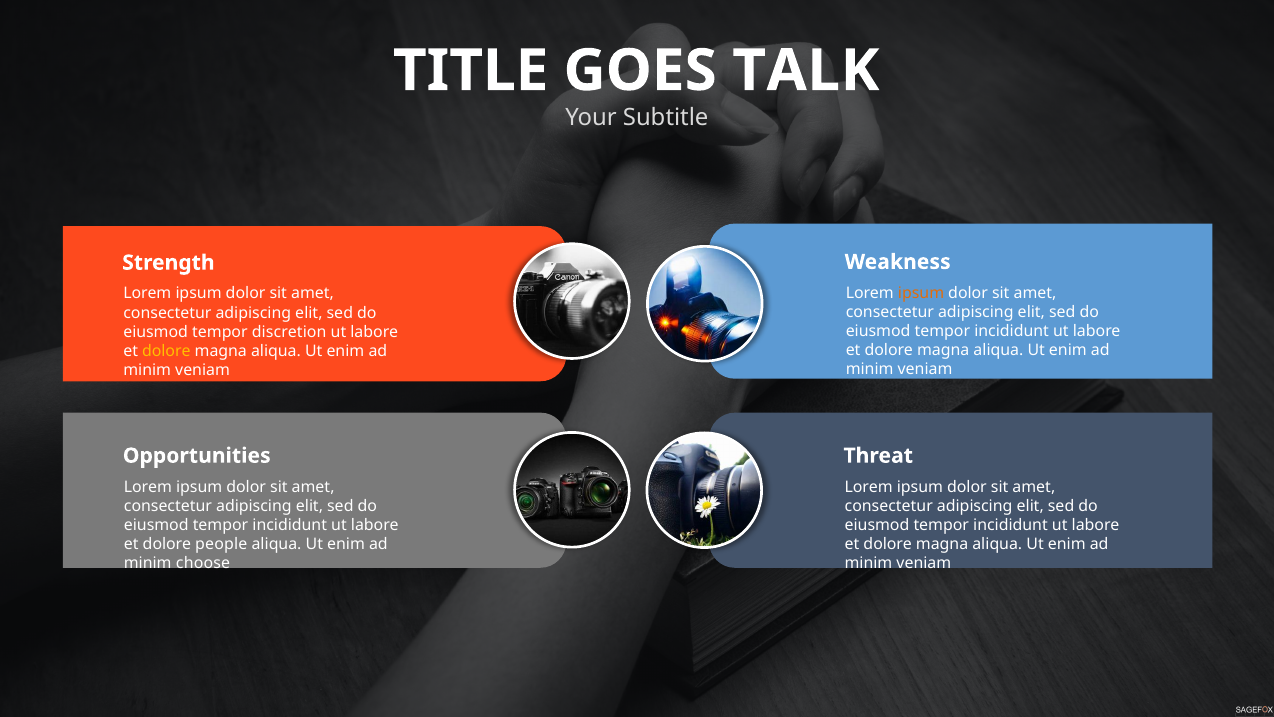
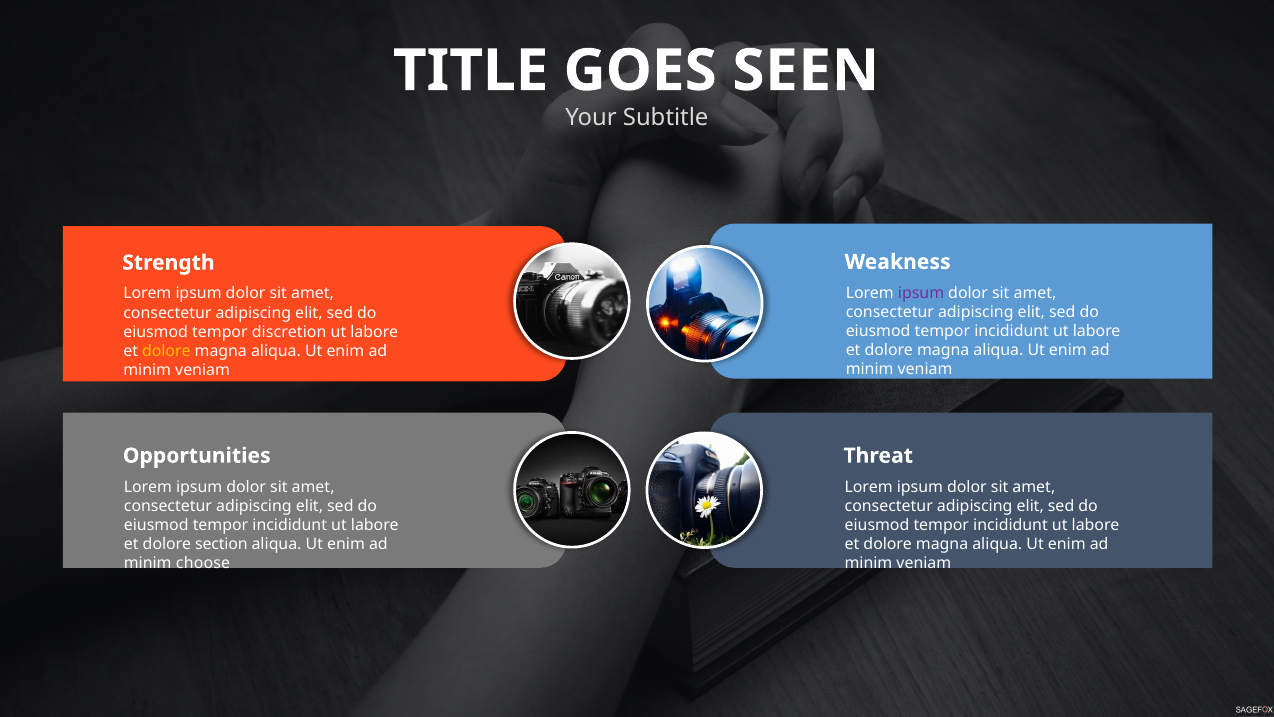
TALK: TALK -> SEEN (806, 71)
ipsum colour: orange -> purple (921, 293)
people: people -> section (221, 544)
